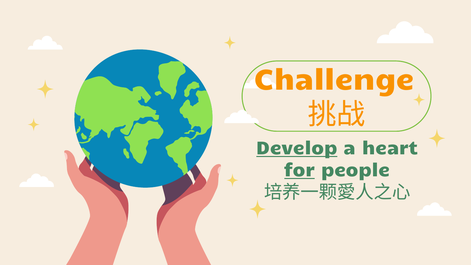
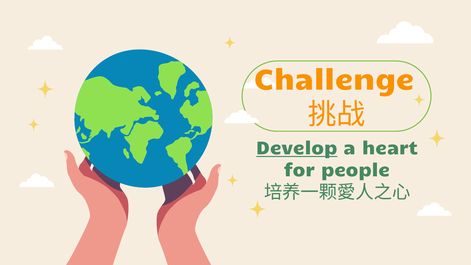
for underline: present -> none (300, 171)
